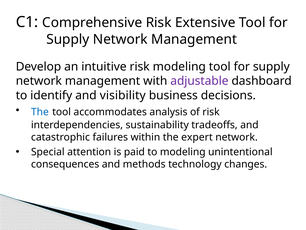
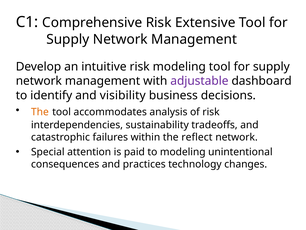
The colour: blue -> orange (40, 112)
expert: expert -> reflect (197, 137)
methods: methods -> practices (144, 164)
